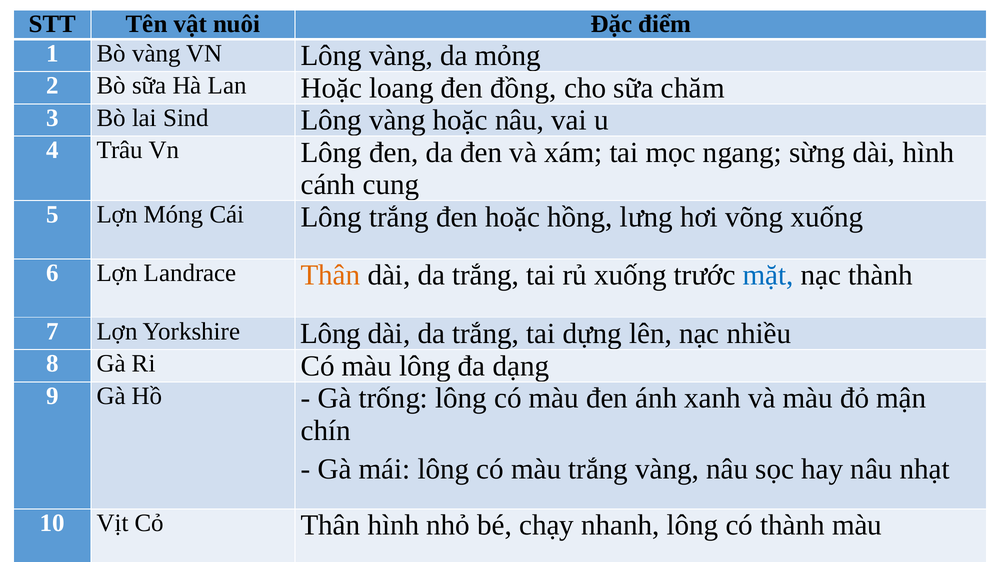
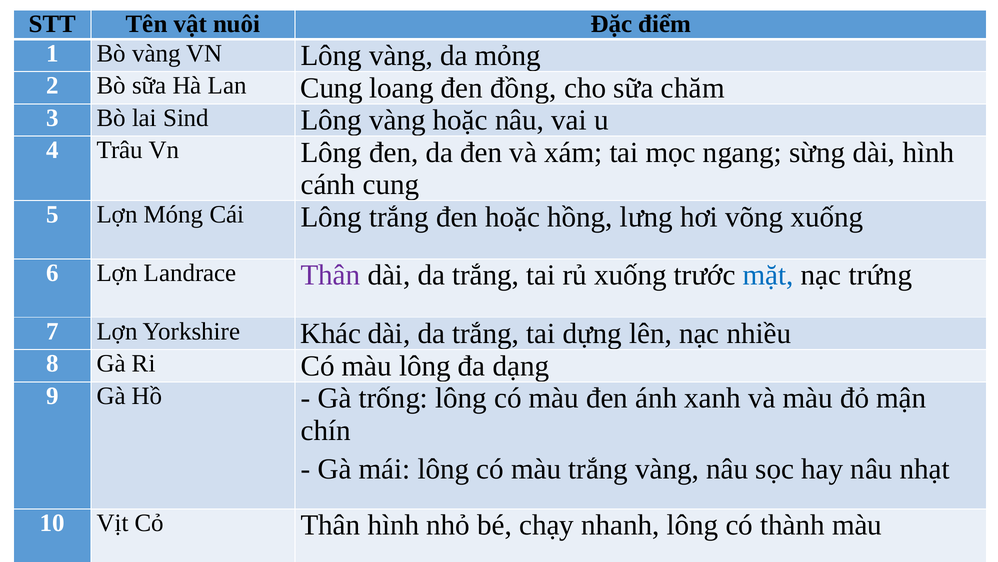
Lan Hoặc: Hoặc -> Cung (332, 88)
Thân colour: orange -> purple (331, 275)
nạc thành: thành -> trứng (880, 275)
Yorkshire Lông: Lông -> Khác (331, 333)
